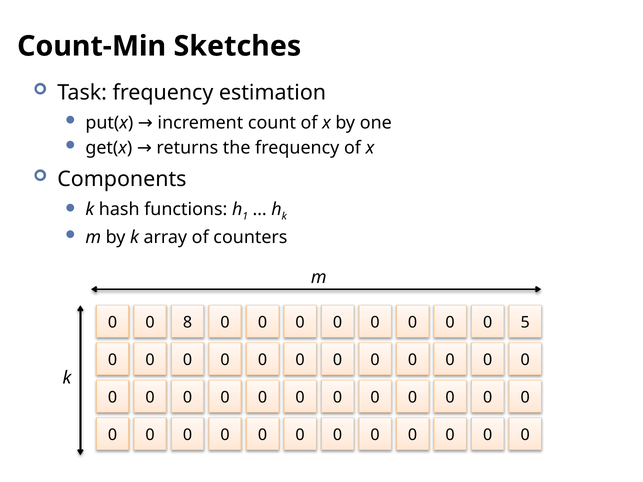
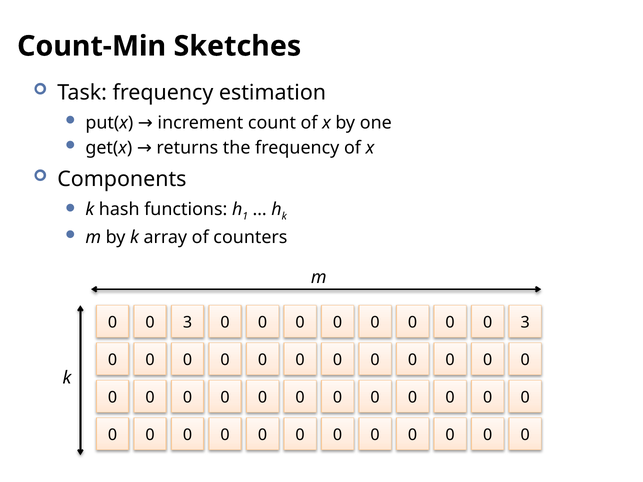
8: 8 -> 3 (188, 323)
0 0 0 5: 5 -> 3 (525, 323)
